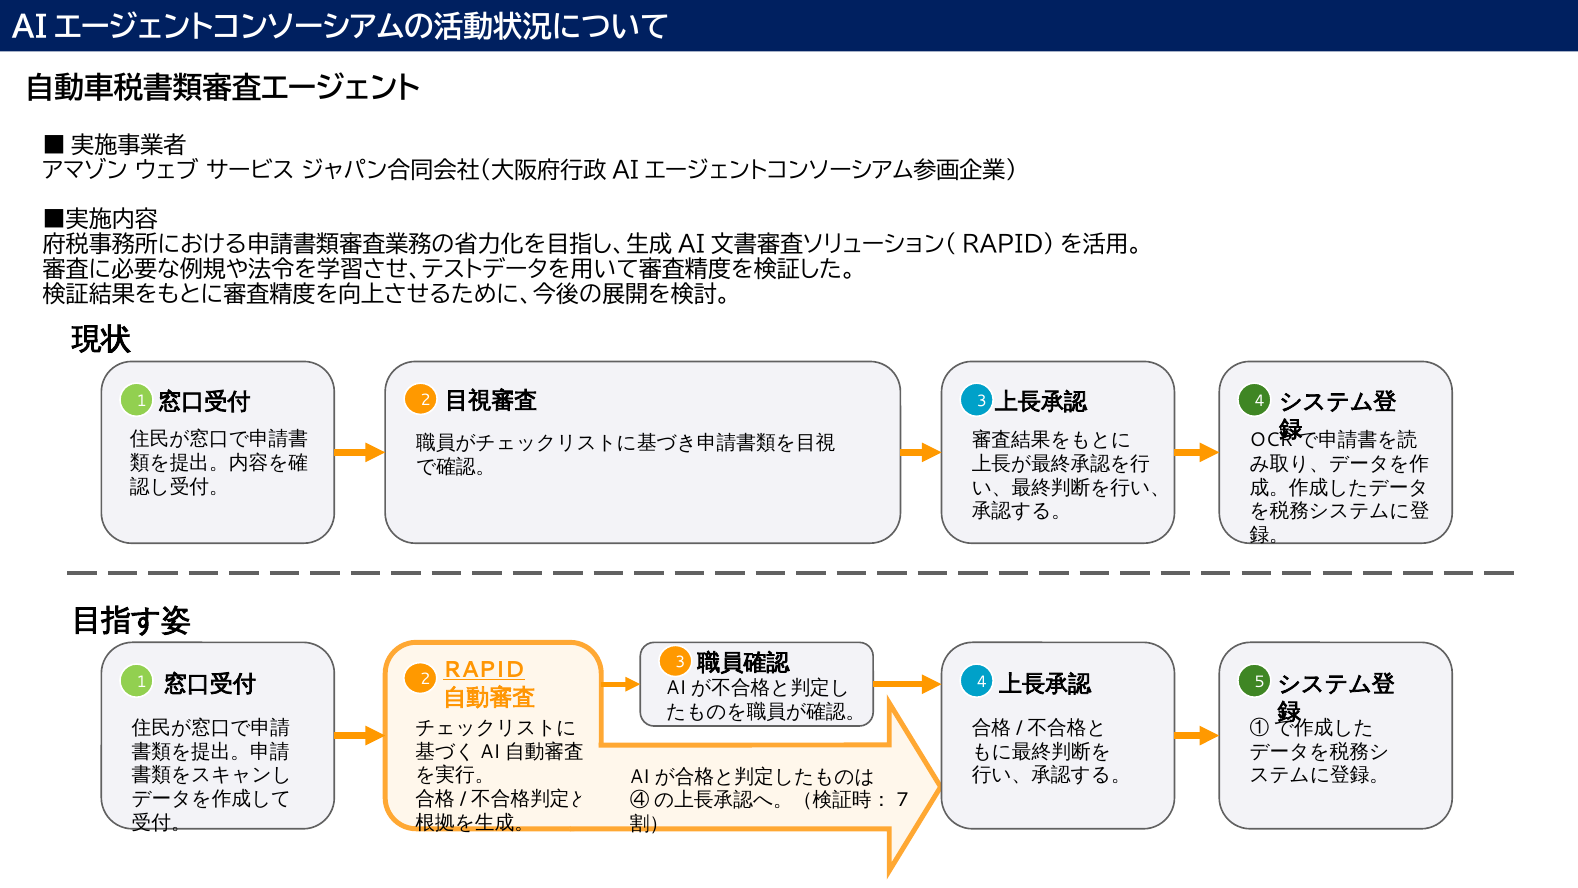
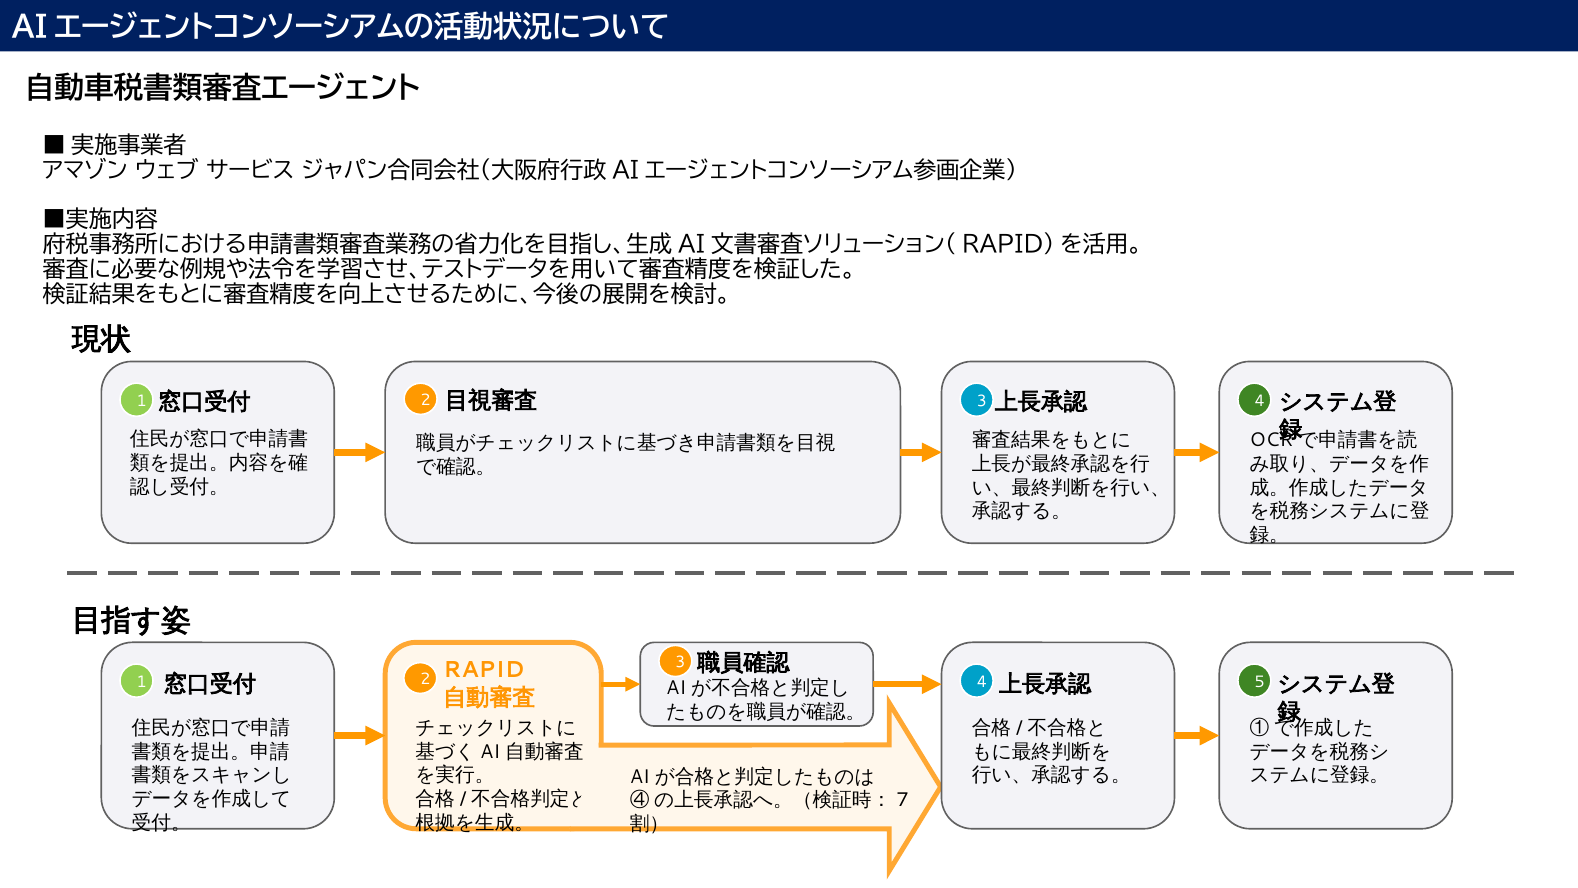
RAPID underline: present -> none (484, 669)
